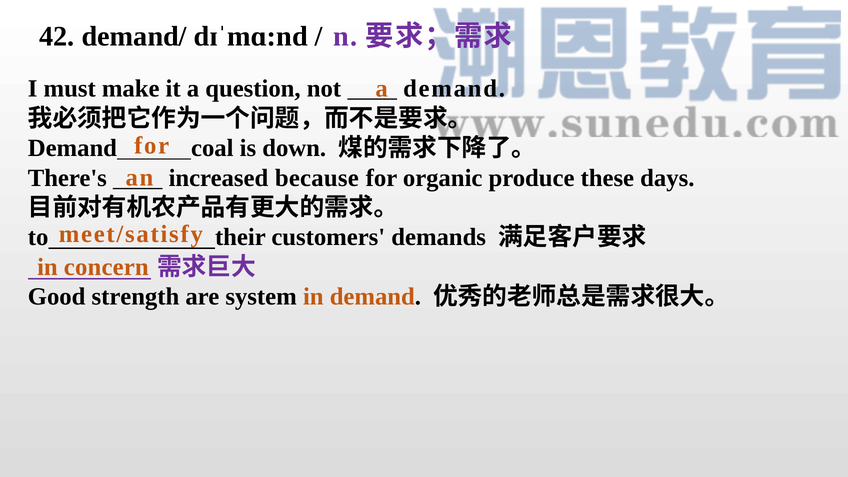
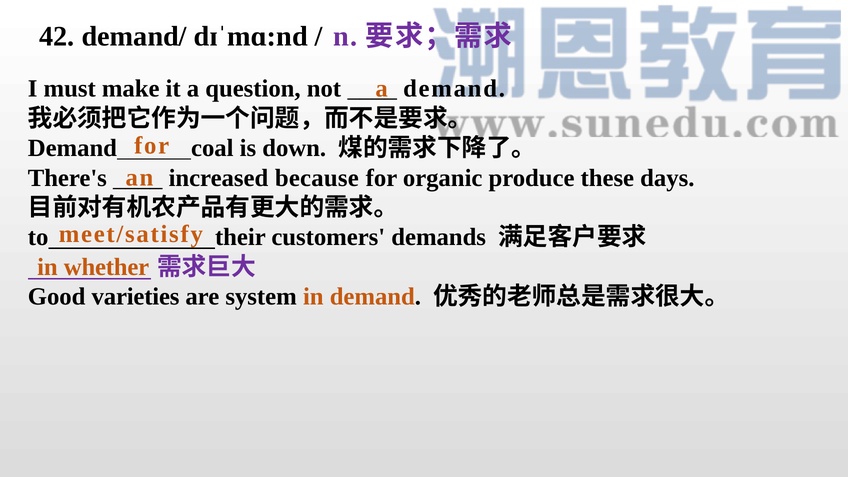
concern: concern -> whether (106, 267)
strength: strength -> varieties (136, 297)
